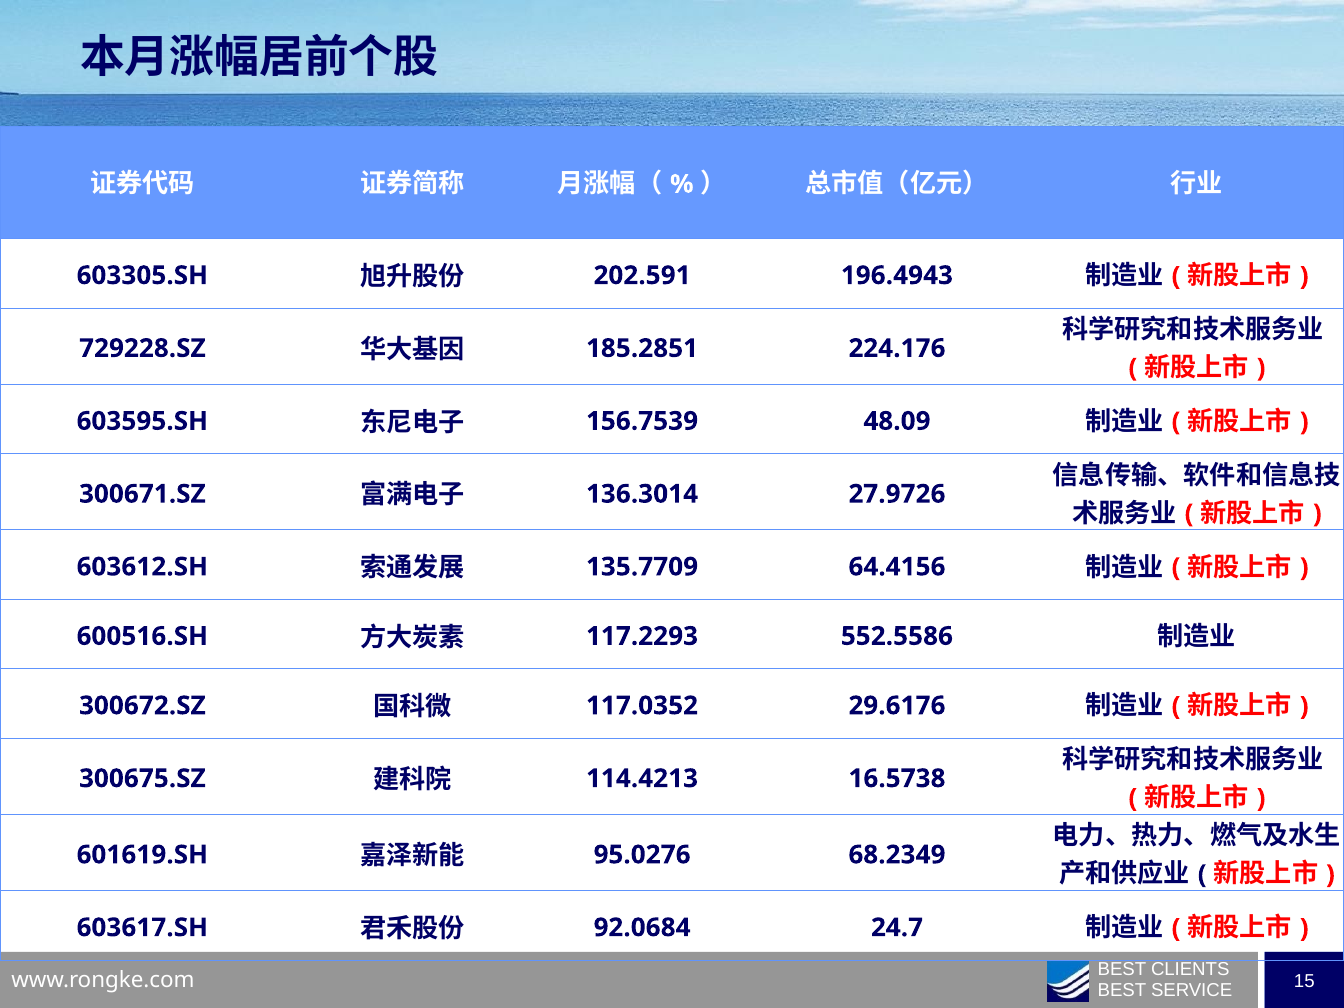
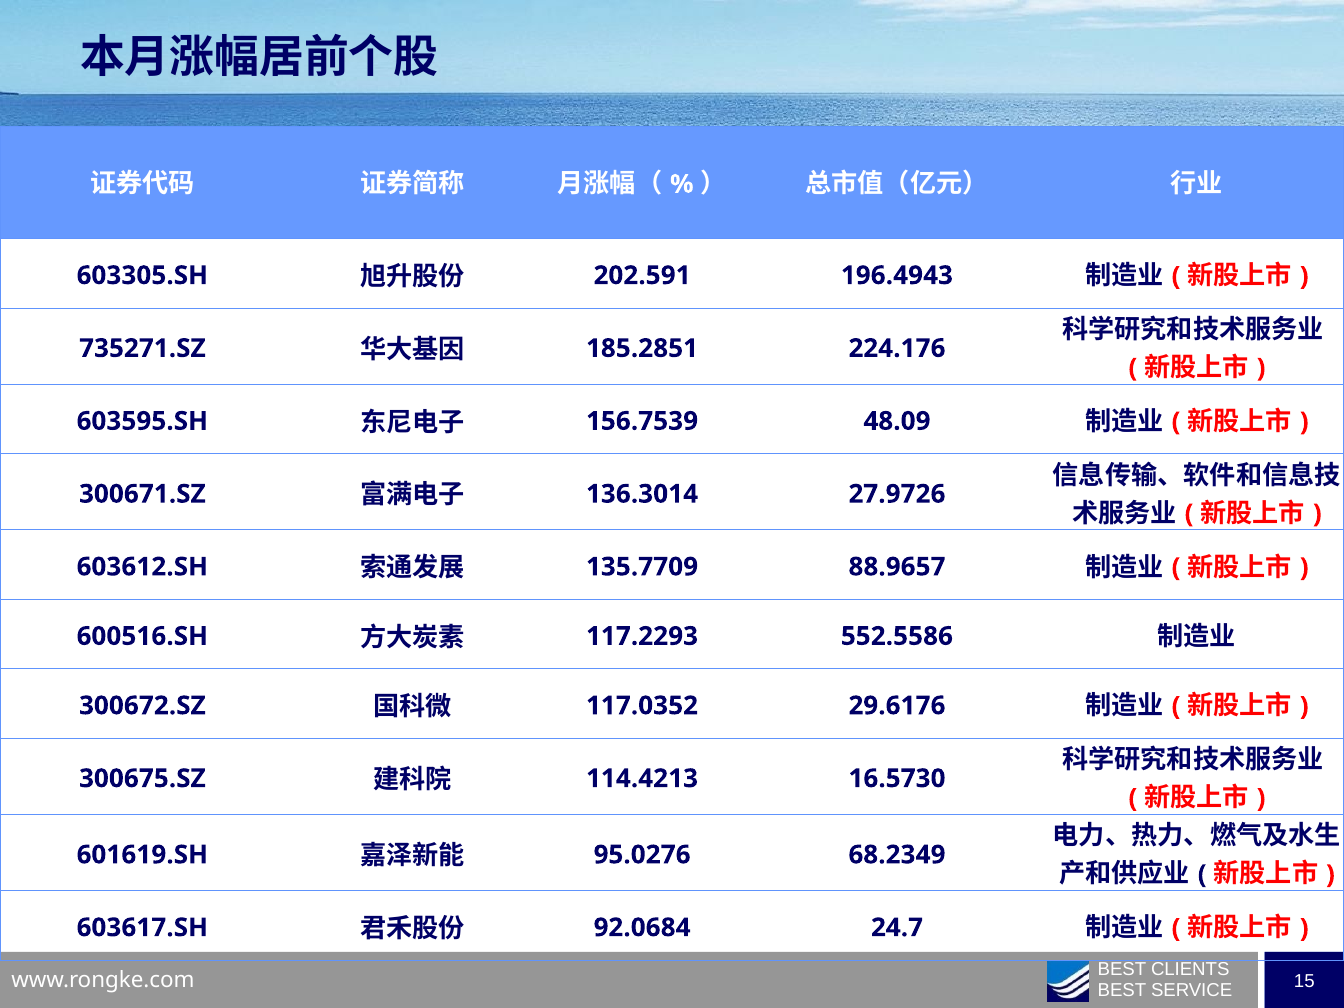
729228.SZ: 729228.SZ -> 735271.SZ (142, 348)
64.4156: 64.4156 -> 88.9657 (897, 567)
16.5738: 16.5738 -> 16.5730 (897, 779)
